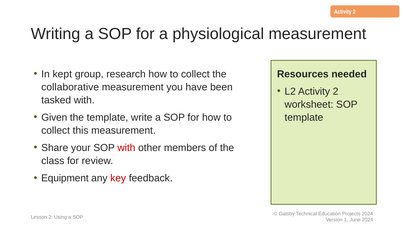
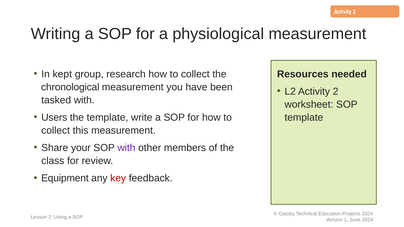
collaborative: collaborative -> chronological (70, 87)
Given: Given -> Users (54, 118)
with colour: red -> purple (126, 148)
